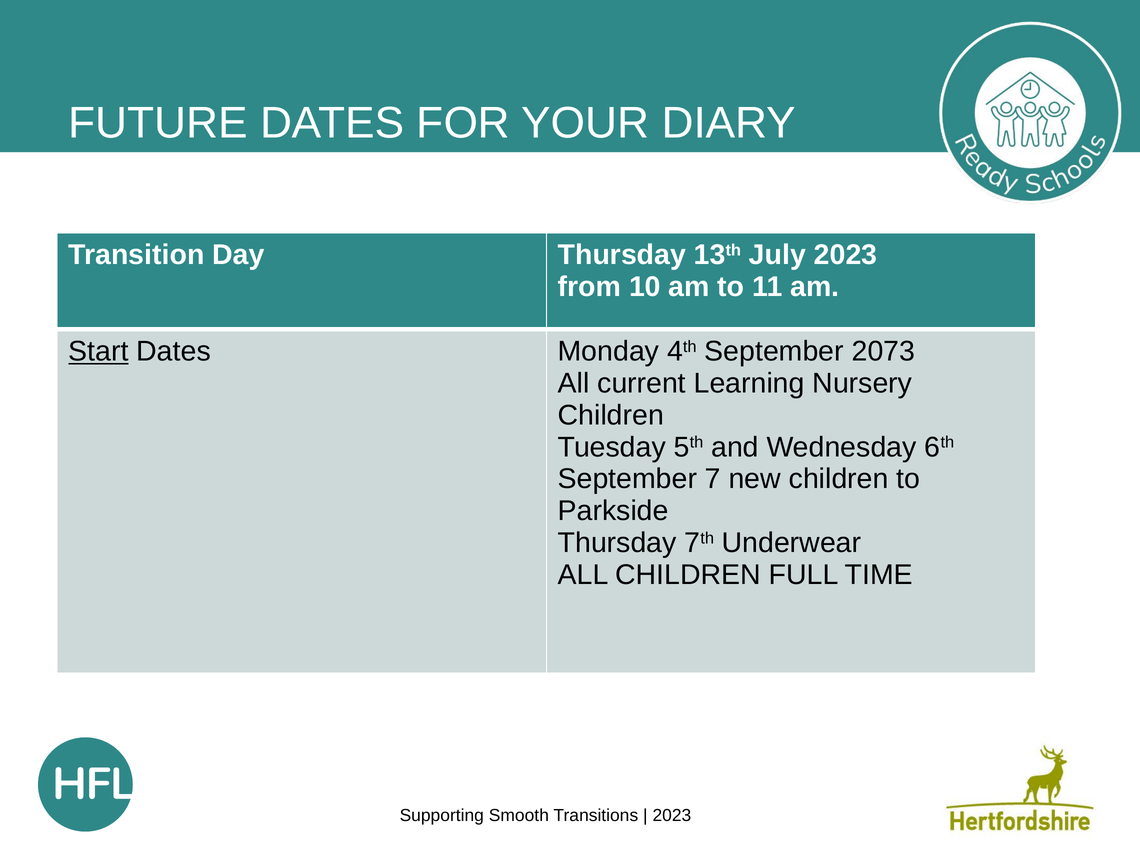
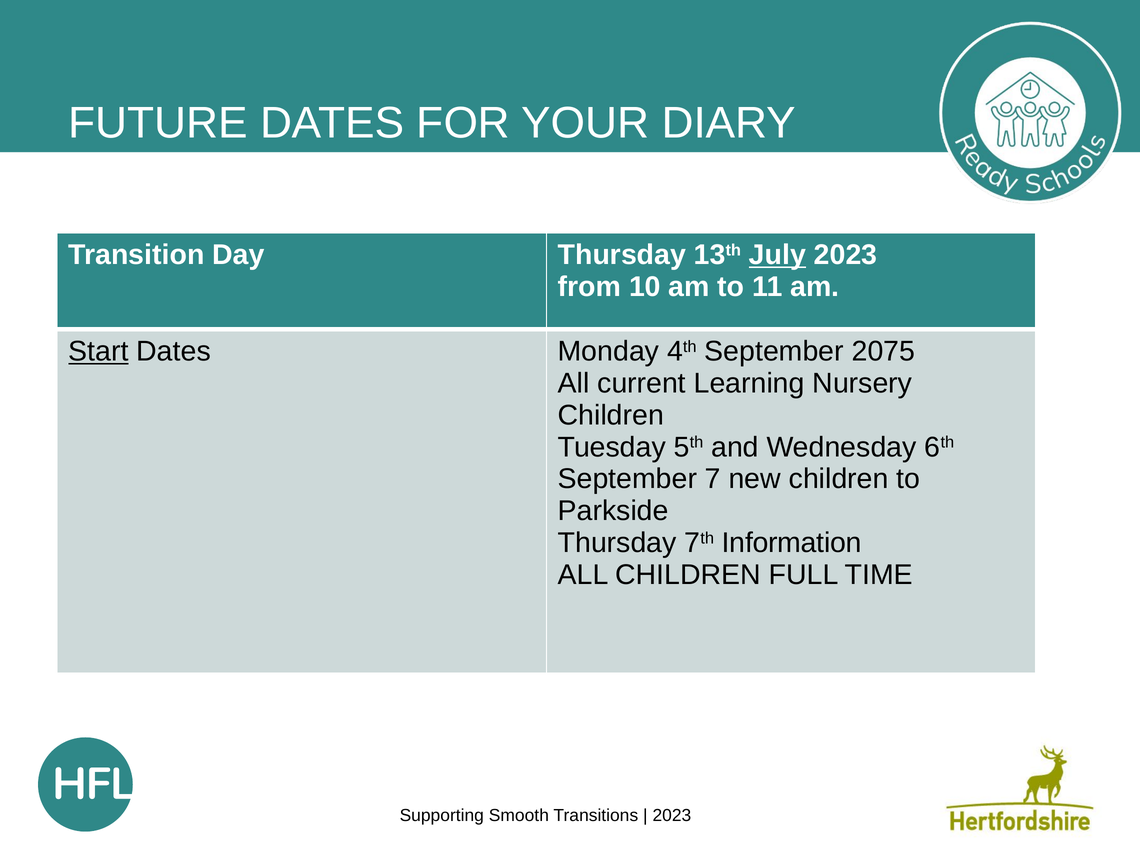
July underline: none -> present (777, 255)
2073: 2073 -> 2075 (883, 351)
Underwear: Underwear -> Information (792, 543)
